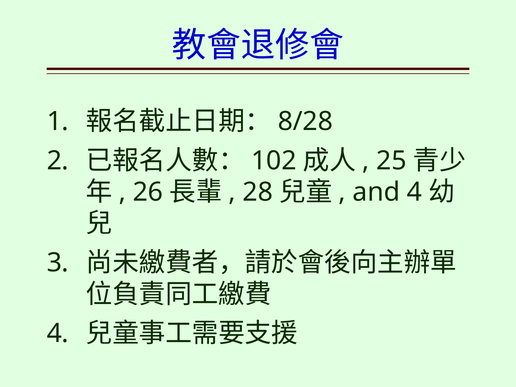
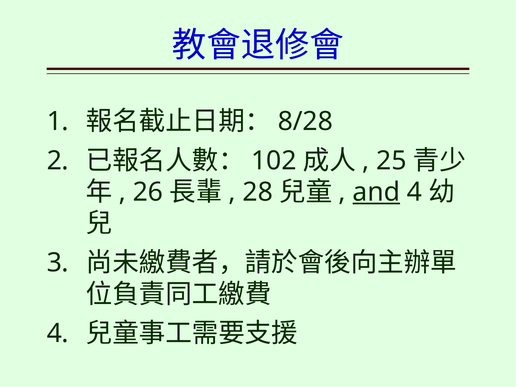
and underline: none -> present (376, 192)
